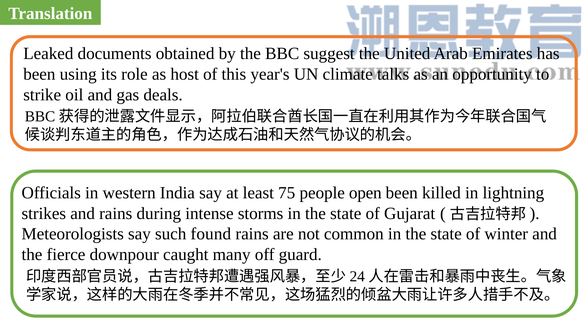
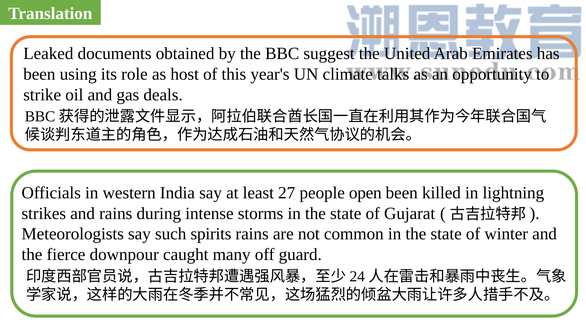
75: 75 -> 27 (287, 193)
found: found -> spirits (211, 234)
